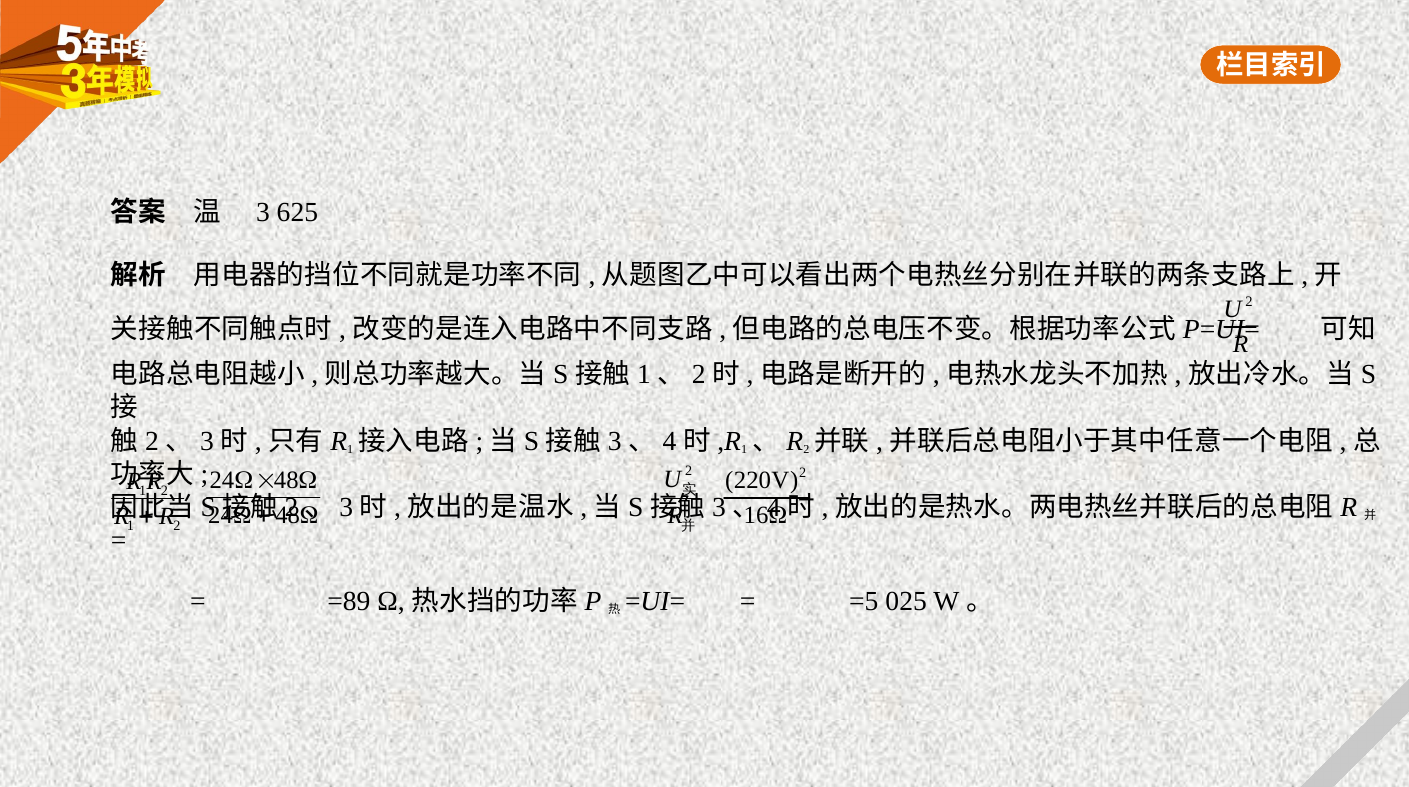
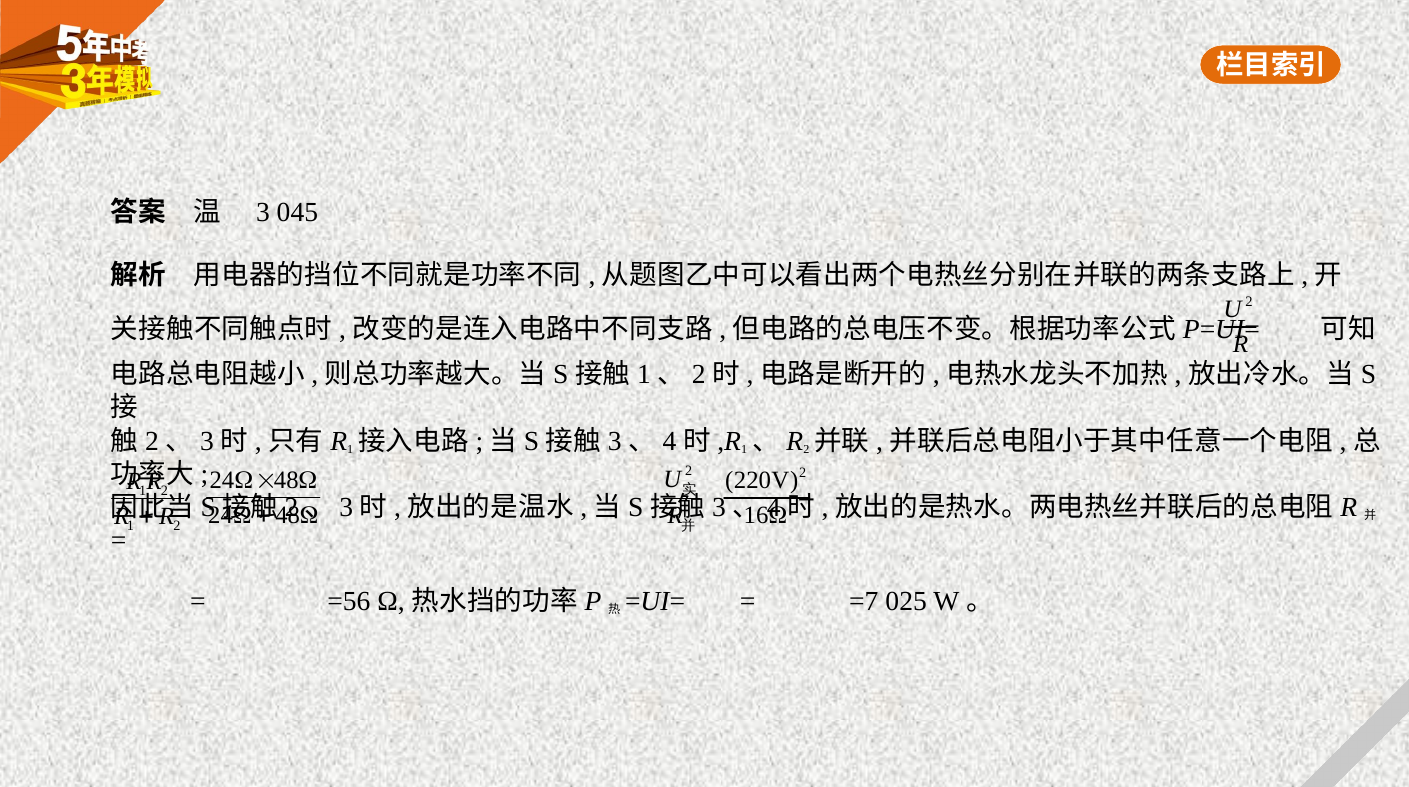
625: 625 -> 045 (297, 213)
=89: =89 -> =56 (349, 601)
=5: =5 -> =7 (864, 601)
